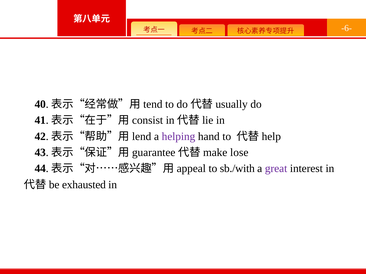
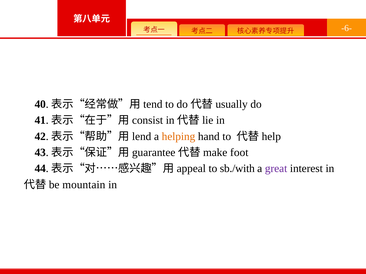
helping colour: purple -> orange (178, 137)
lose: lose -> foot (239, 153)
exhausted: exhausted -> mountain (84, 185)
